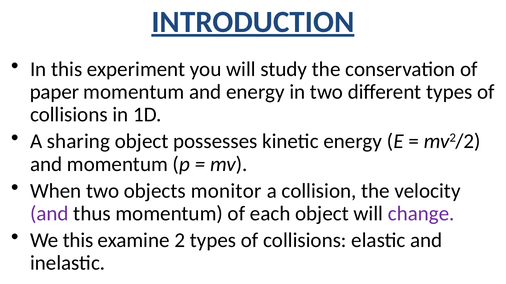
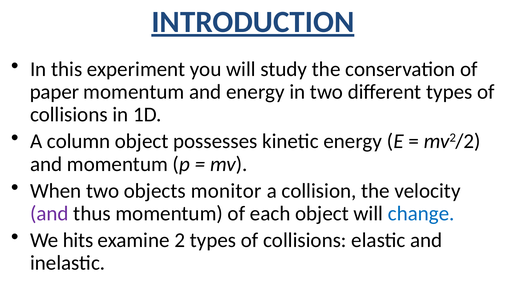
sharing: sharing -> column (79, 142)
change colour: purple -> blue (421, 214)
We this: this -> hits (78, 241)
